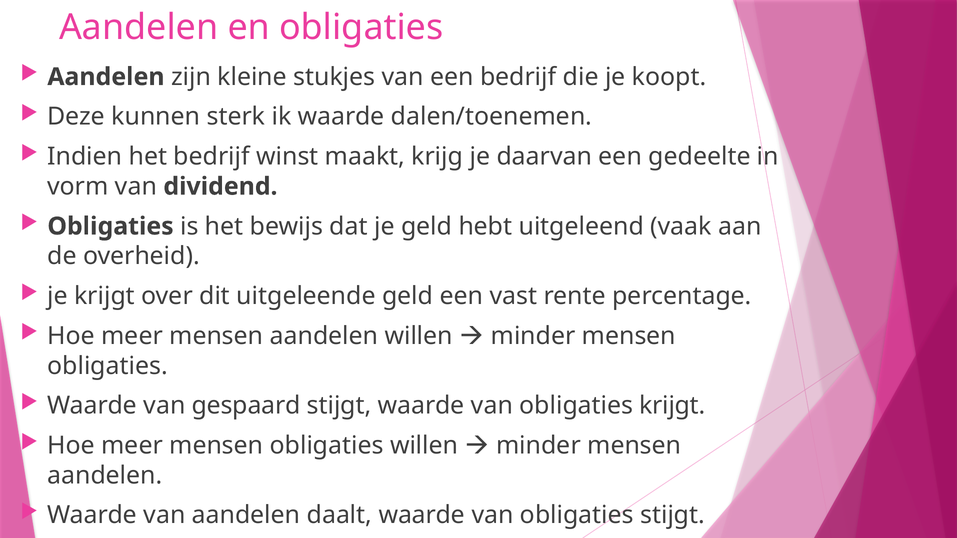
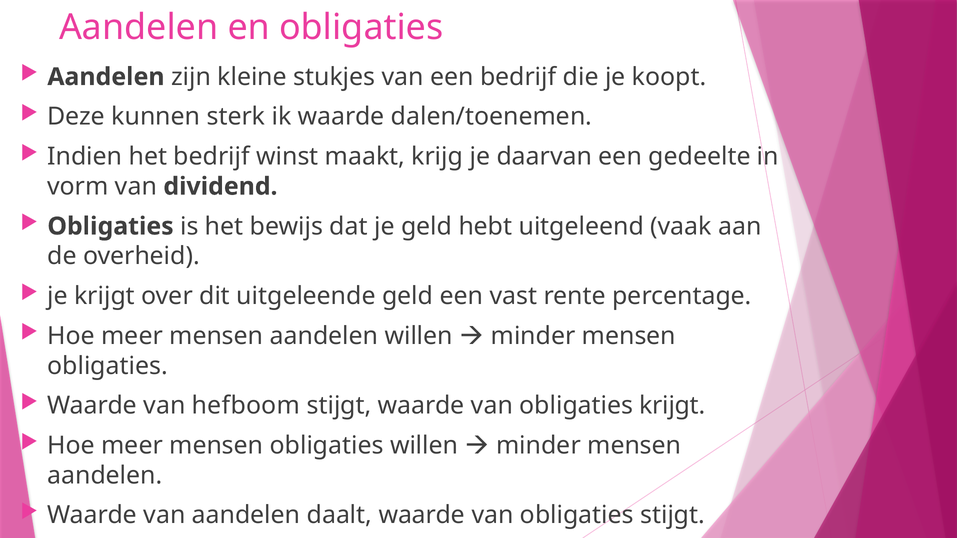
gespaard: gespaard -> hefboom (246, 406)
